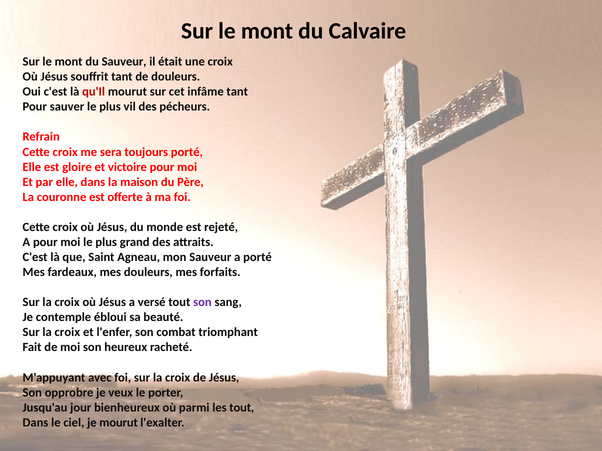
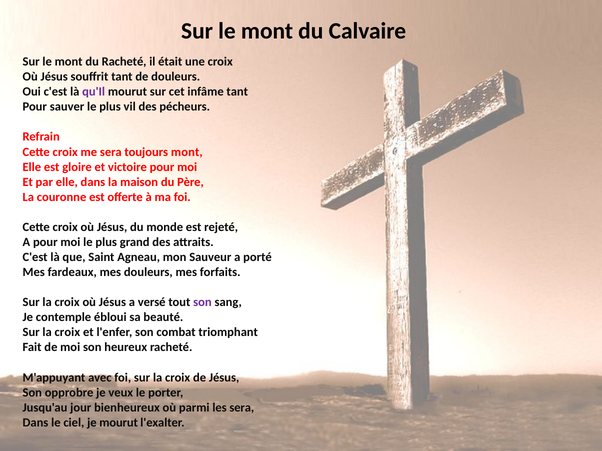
du Sauveur: Sauveur -> Racheté (124, 62)
qu'Il colour: red -> purple (94, 92)
toujours porté: porté -> mont (187, 152)
les tout: tout -> sera (242, 408)
